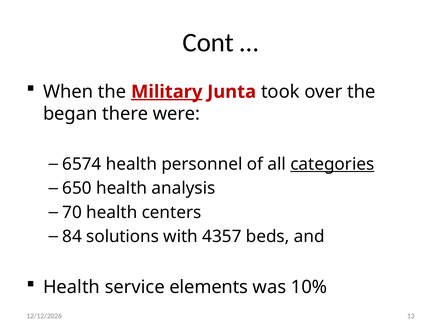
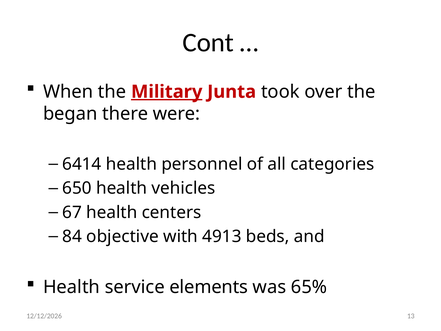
6574: 6574 -> 6414 (82, 164)
categories underline: present -> none (332, 164)
analysis: analysis -> vehicles (183, 188)
70: 70 -> 67 (72, 212)
solutions: solutions -> objective (123, 236)
4357: 4357 -> 4913 (222, 236)
10%: 10% -> 65% (309, 287)
